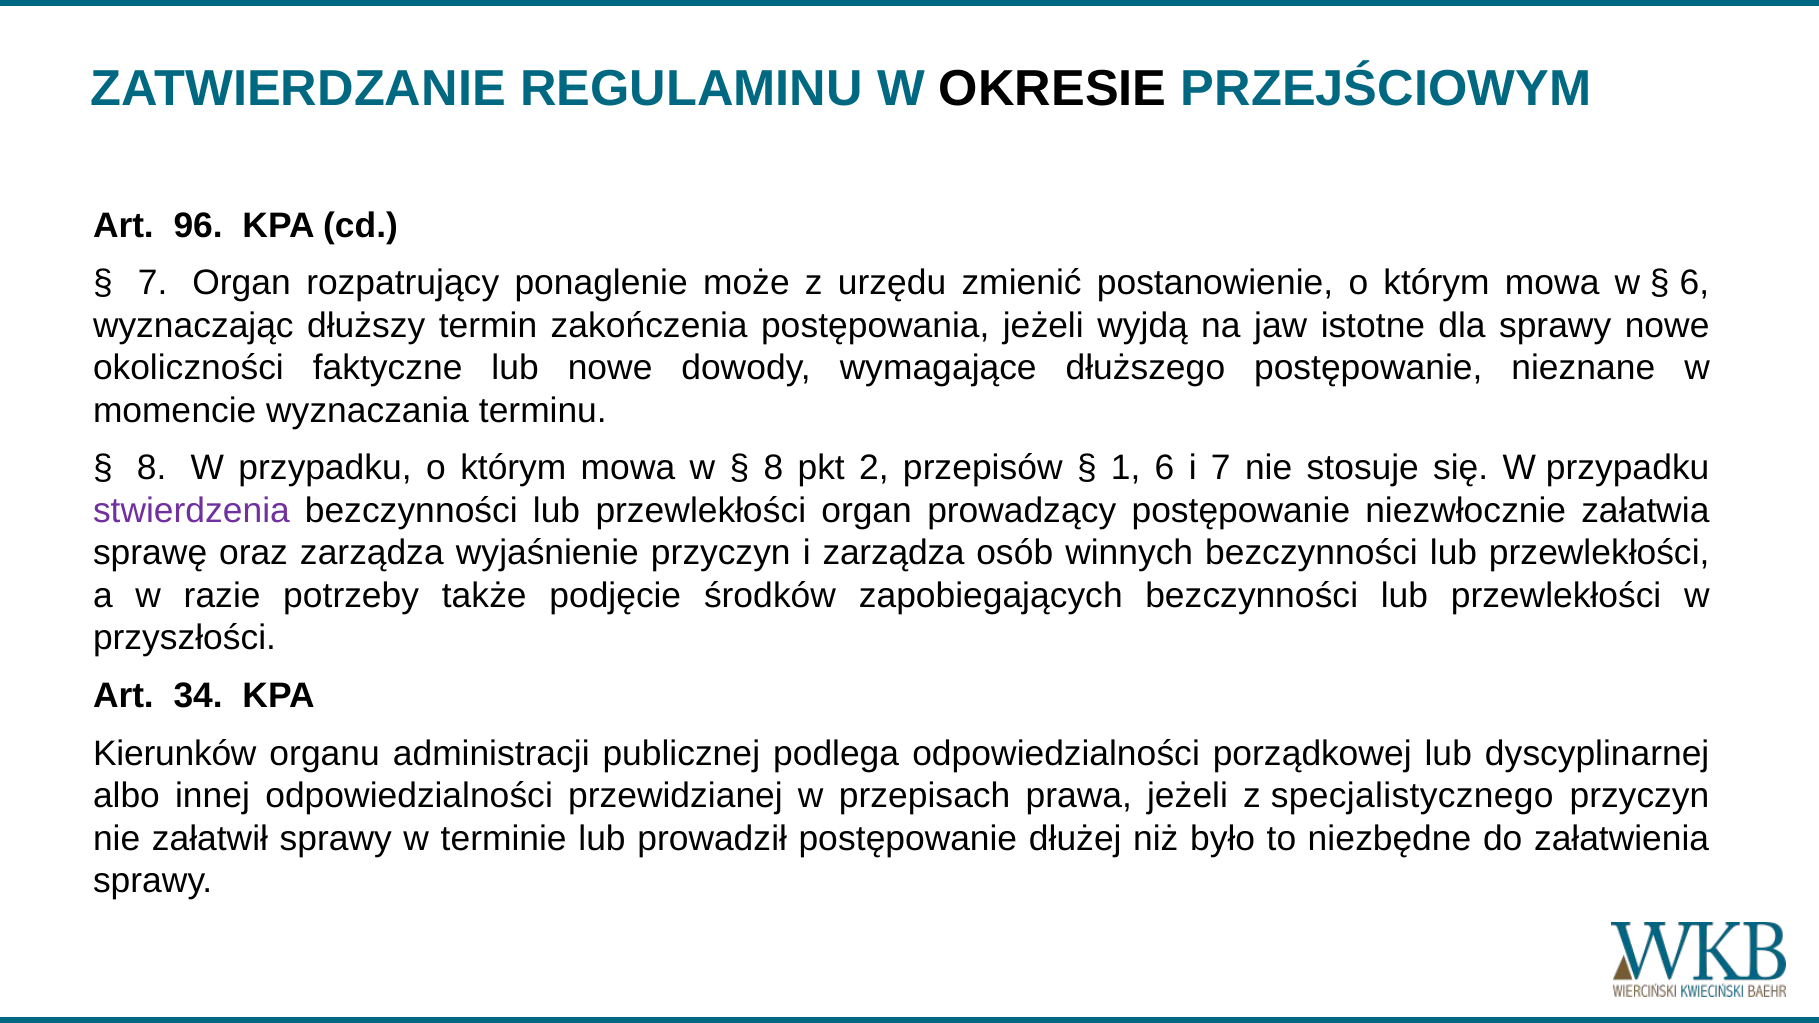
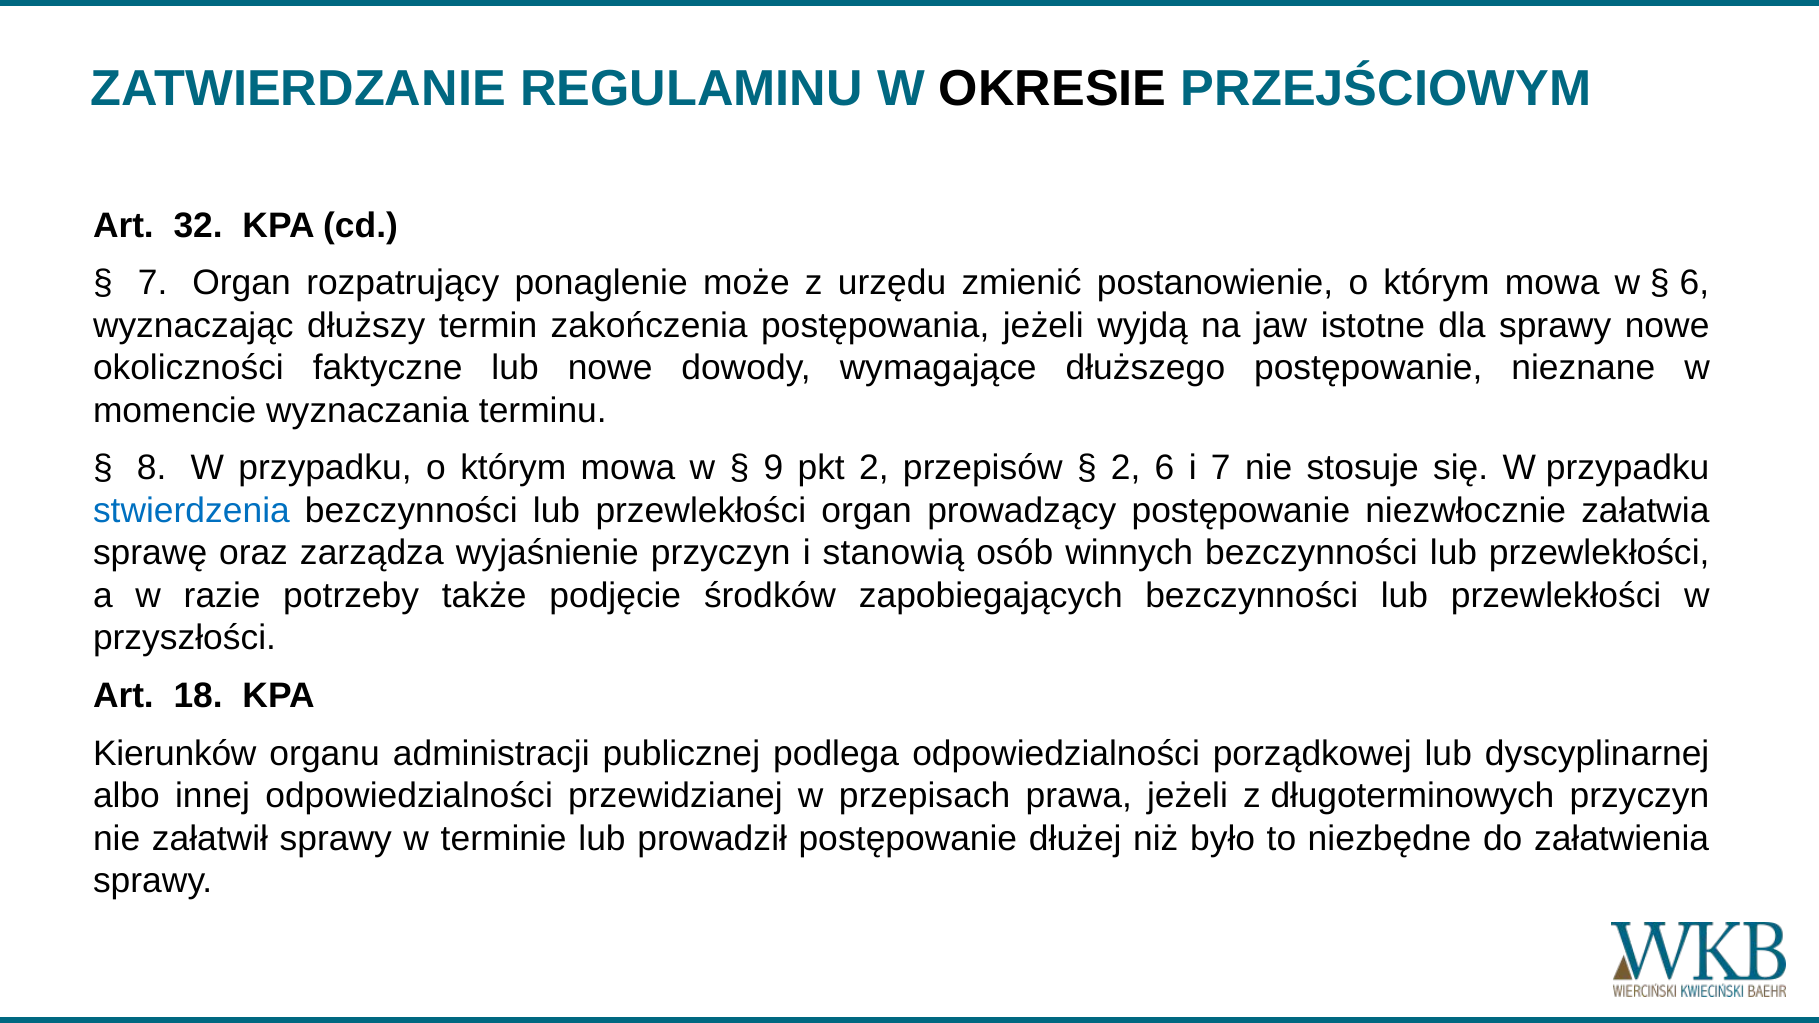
96: 96 -> 32 (198, 226)
8: 8 -> 9 (773, 468)
1: 1 -> 2 (1126, 468)
stwierdzenia colour: purple -> blue (191, 511)
i zarządza: zarządza -> stanowią (893, 553)
34: 34 -> 18 (198, 696)
specjalistycznego: specjalistycznego -> długoterminowych (1412, 796)
